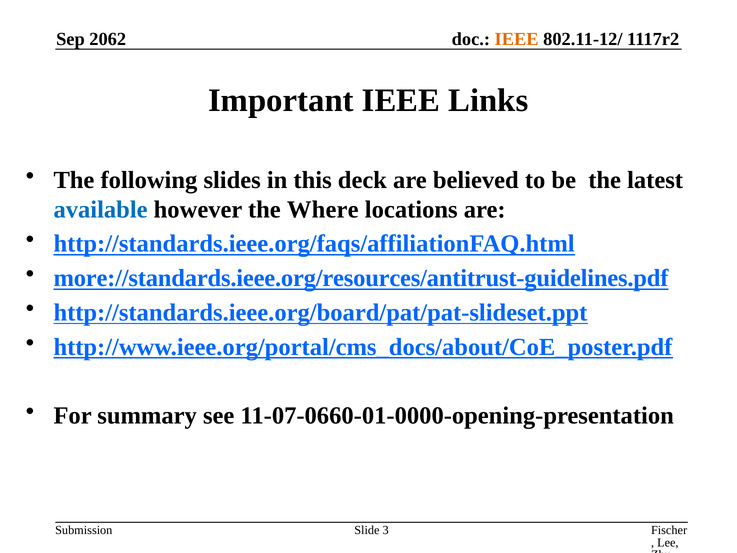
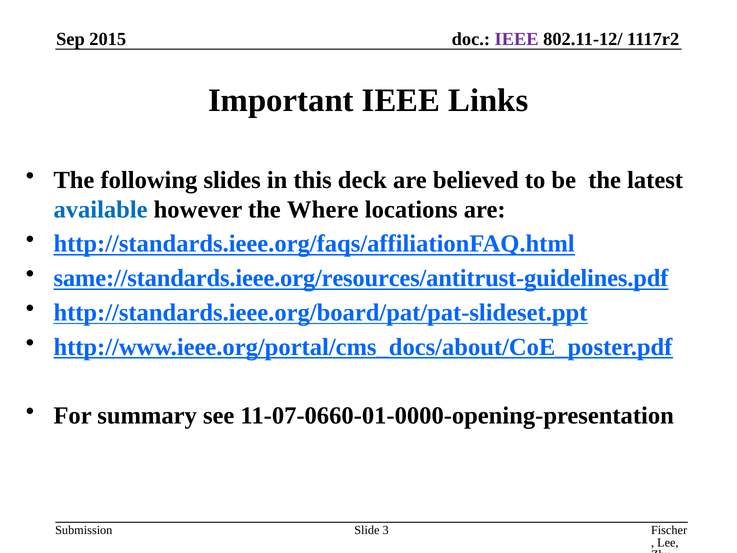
2062: 2062 -> 2015 (108, 39)
IEEE colour: orange -> purple (517, 39)
more://standards.ieee.org/resources/antitrust-guidelines.pdf: more://standards.ieee.org/resources/antitrust-guidelines.pdf -> same://standards.ieee.org/resources/antitrust-guidelines.pdf (361, 278)
